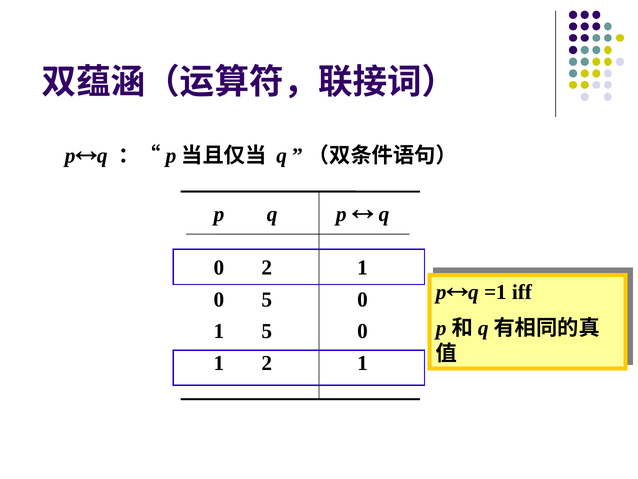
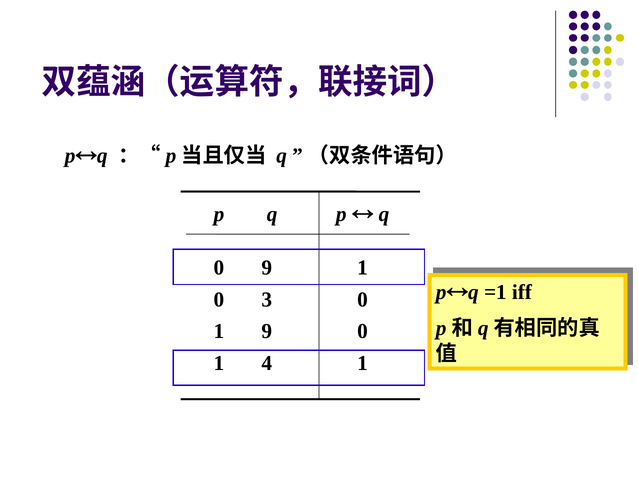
0 2: 2 -> 9 (267, 267)
0 5: 5 -> 3 (267, 299)
1 5: 5 -> 9 (267, 331)
1 2: 2 -> 4 (267, 363)
